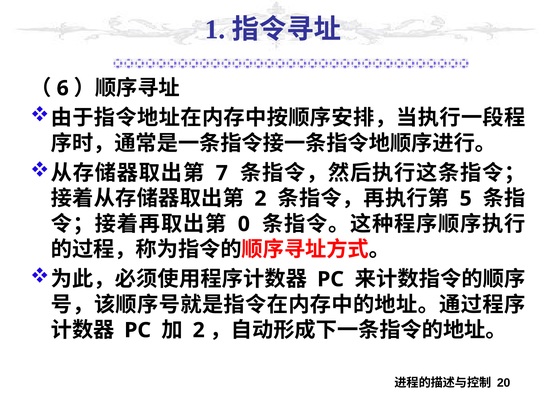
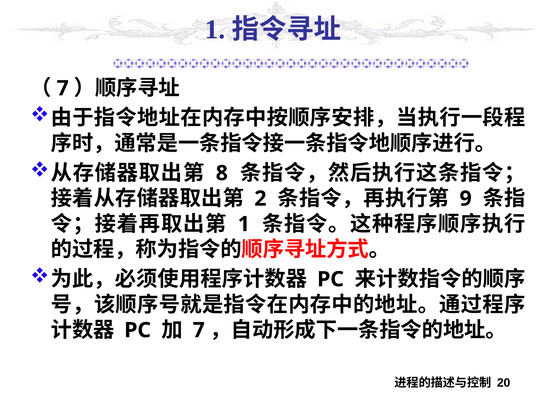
6: 6 -> 7 (63, 88)
7: 7 -> 8 (222, 173)
5: 5 -> 9 (466, 199)
0: 0 -> 1 (244, 224)
2: 2 -> 7 (199, 331)
